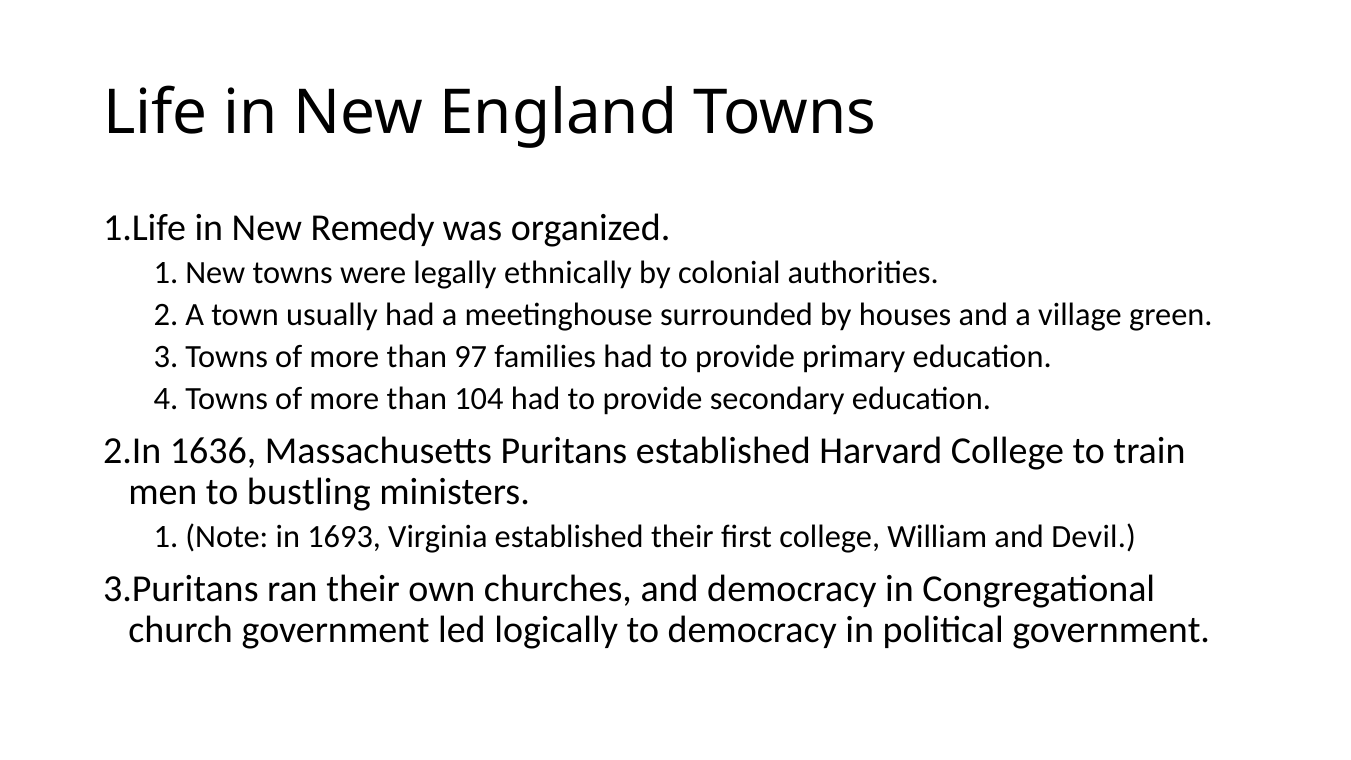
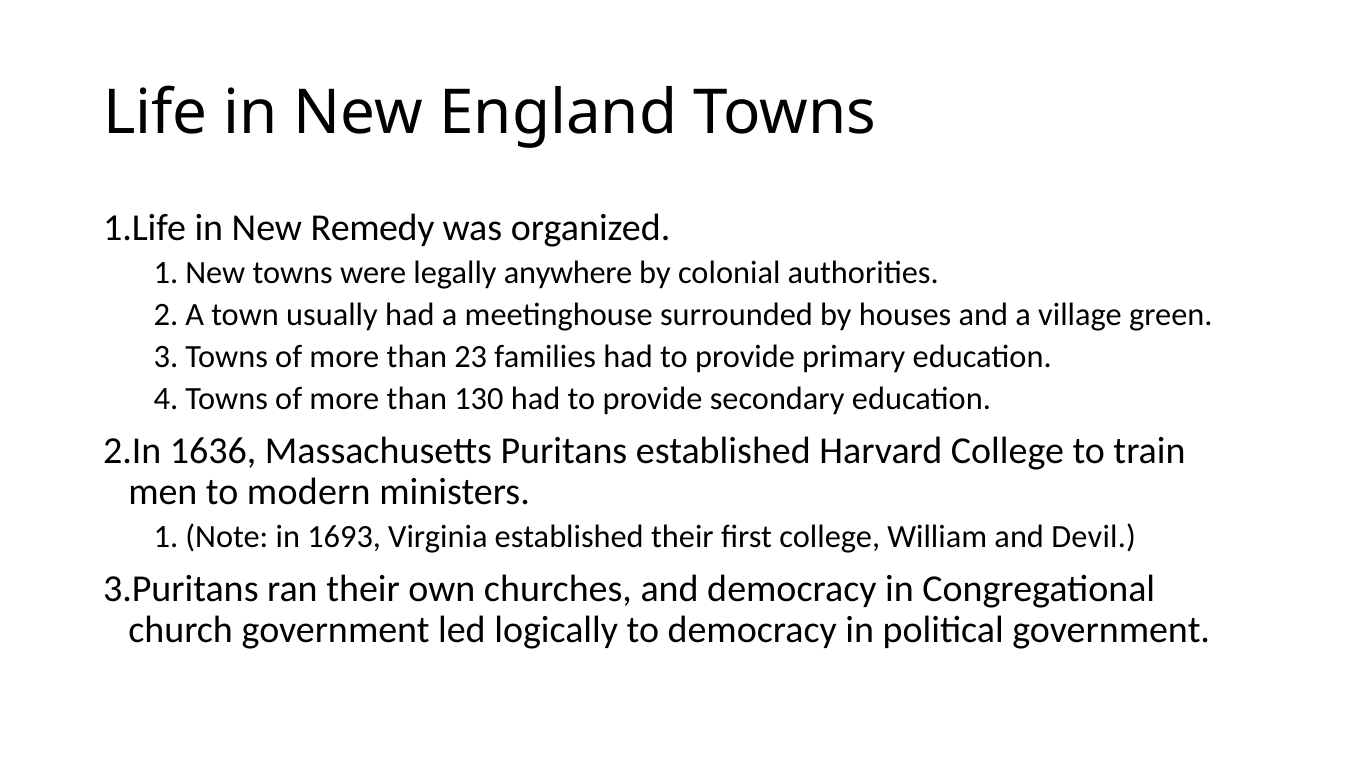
ethnically: ethnically -> anywhere (568, 273)
97: 97 -> 23 (471, 357)
104: 104 -> 130 (479, 399)
bustling: bustling -> modern (309, 492)
